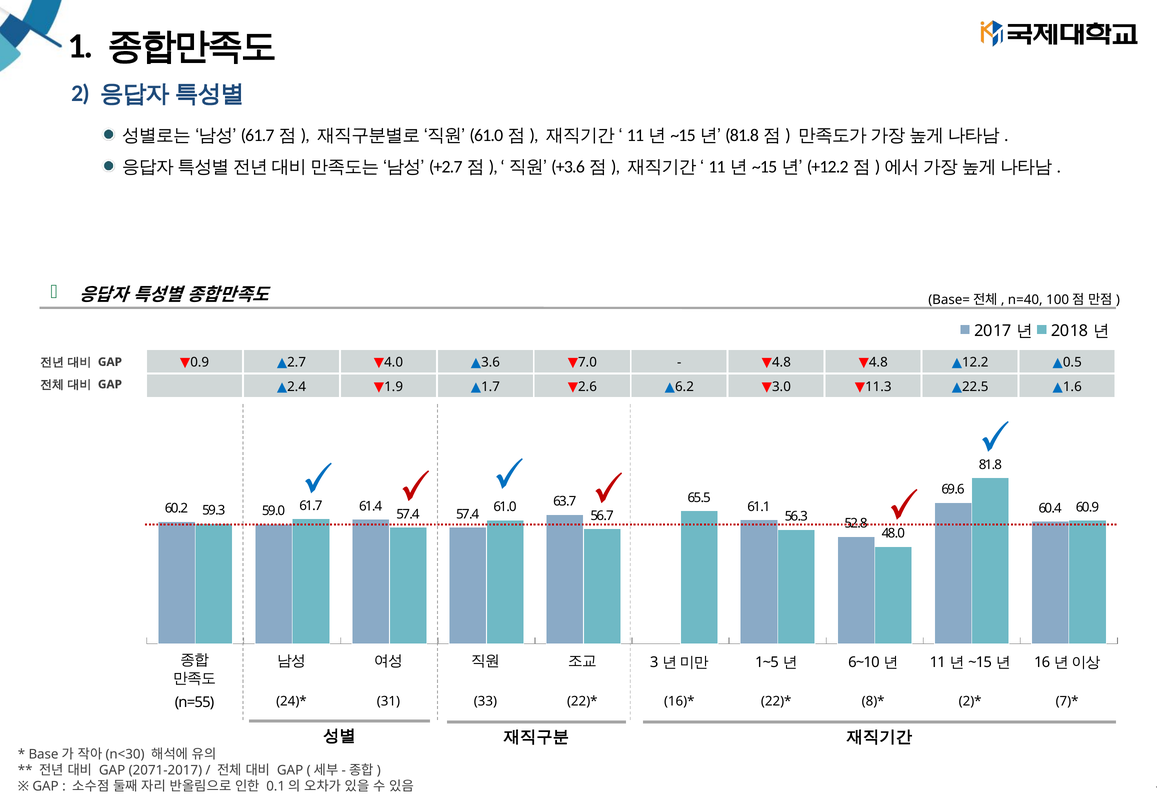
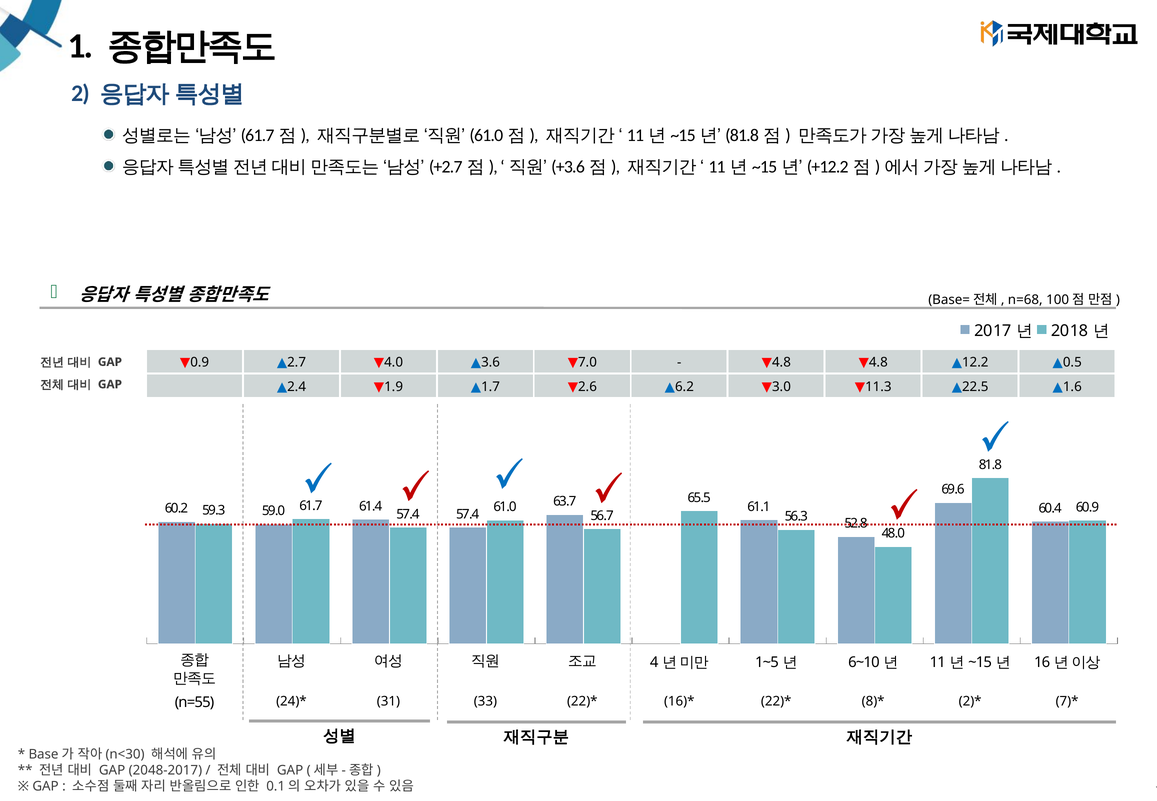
n=40: n=40 -> n=68 (1025, 300)
3: 3 -> 4 (654, 662)
2071-2017: 2071-2017 -> 2048-2017 (165, 770)
